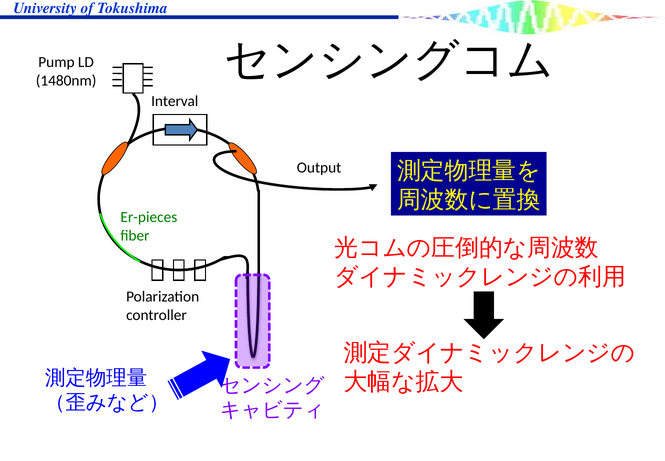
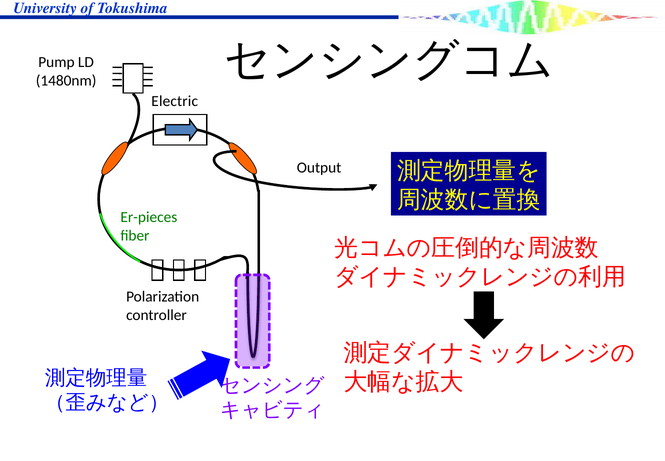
Interval: Interval -> Electric (175, 101)
